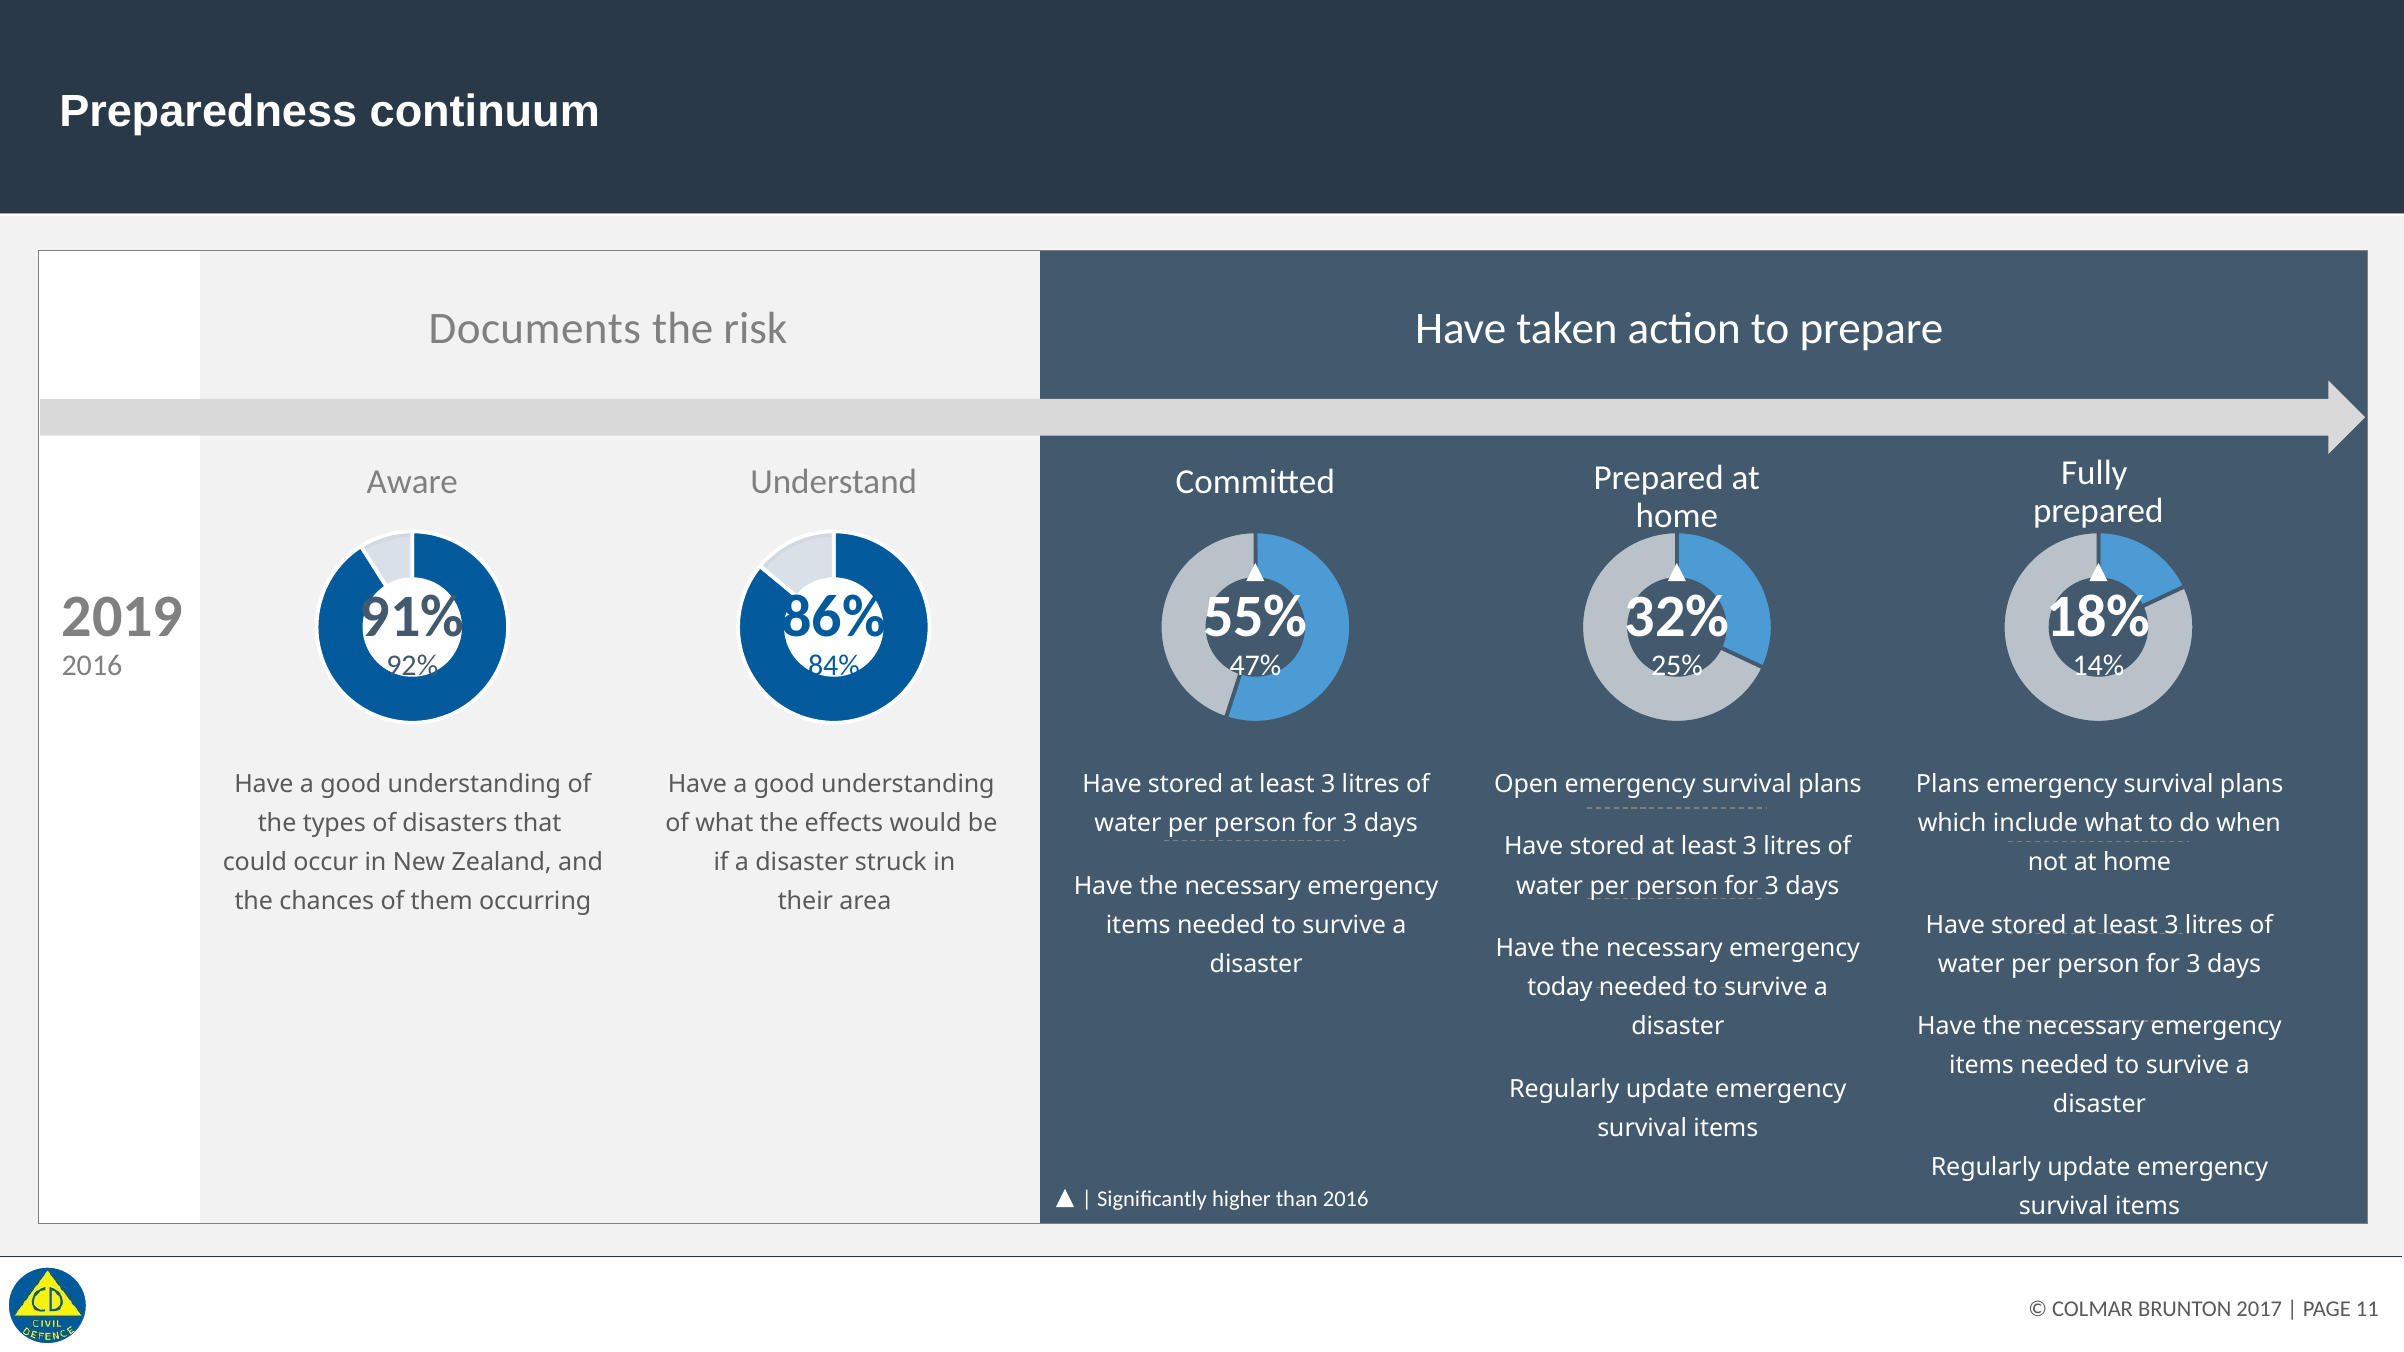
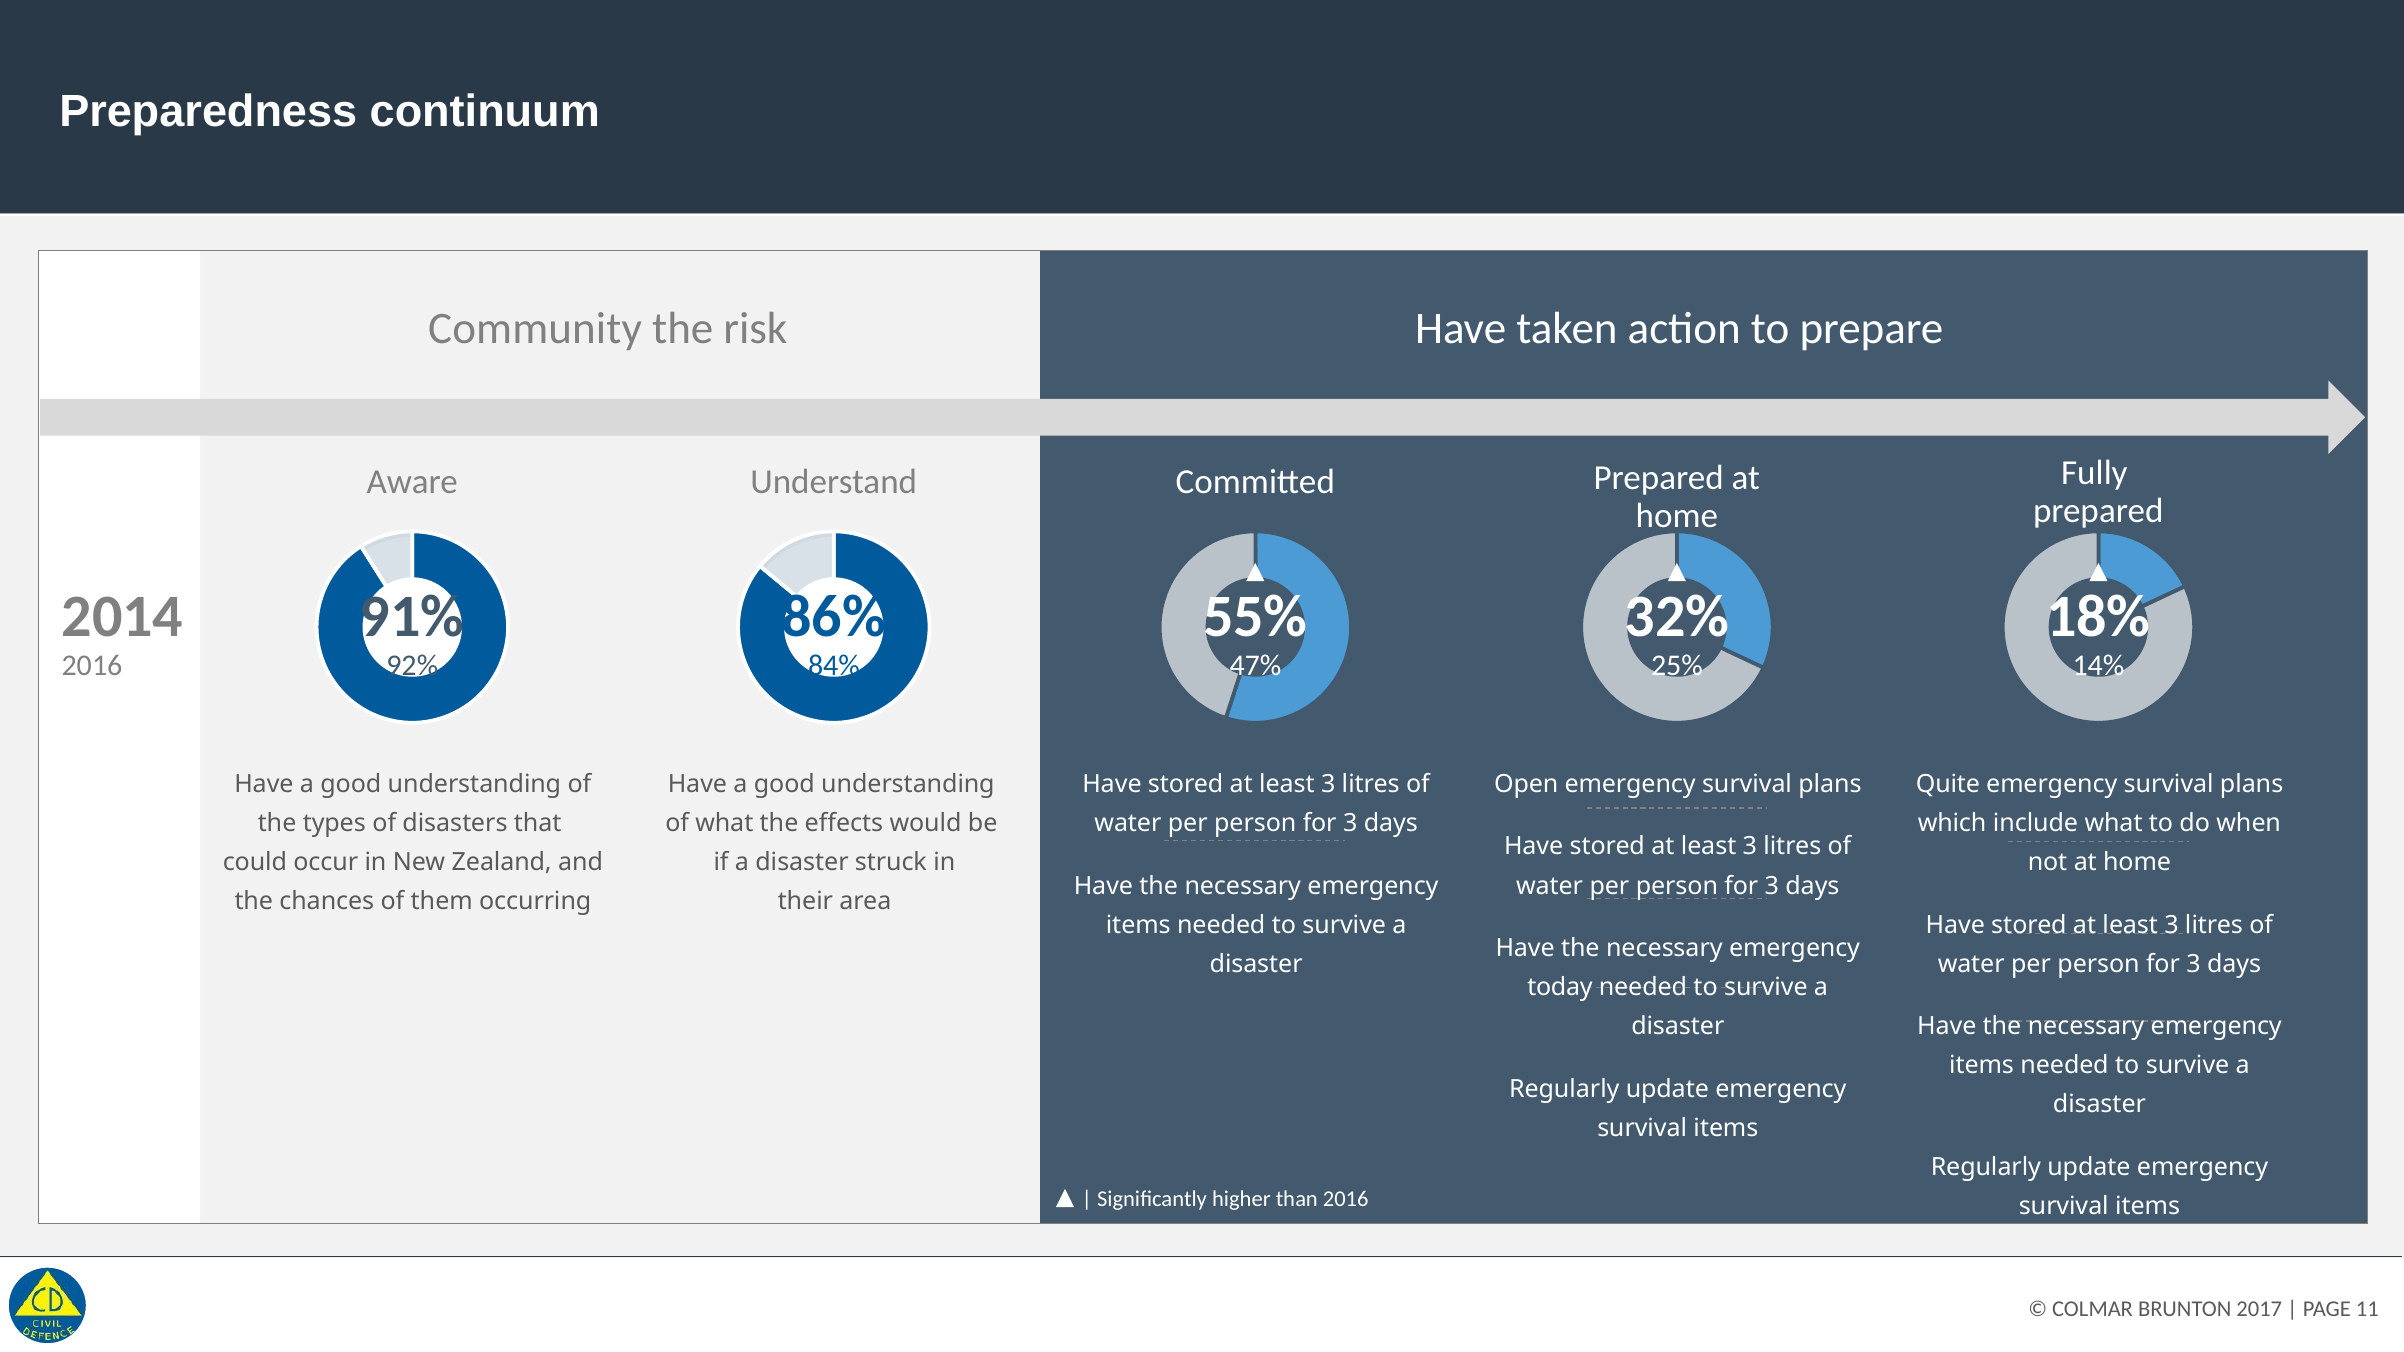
Documents: Documents -> Community (535, 329)
2019: 2019 -> 2014 (123, 617)
Plans: Plans -> Quite (1948, 784)
